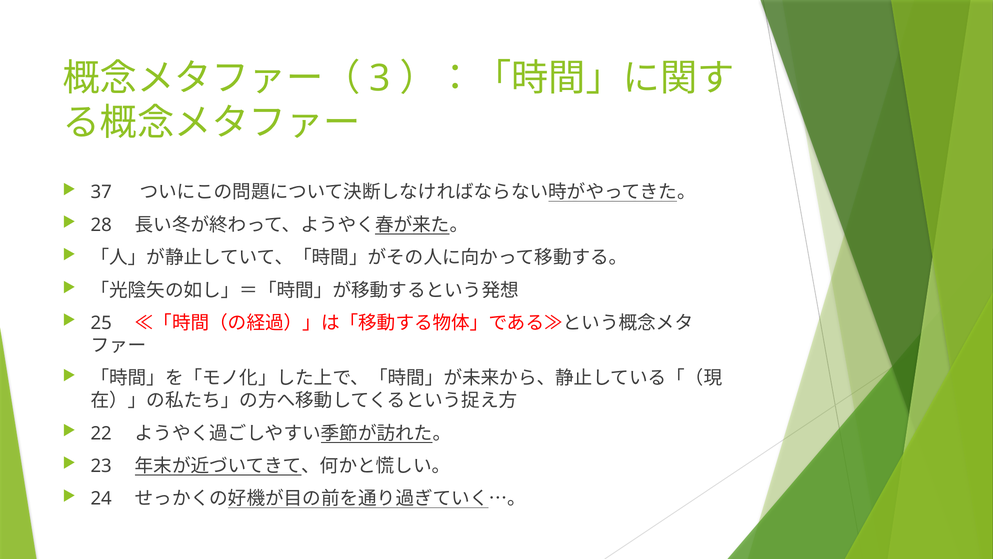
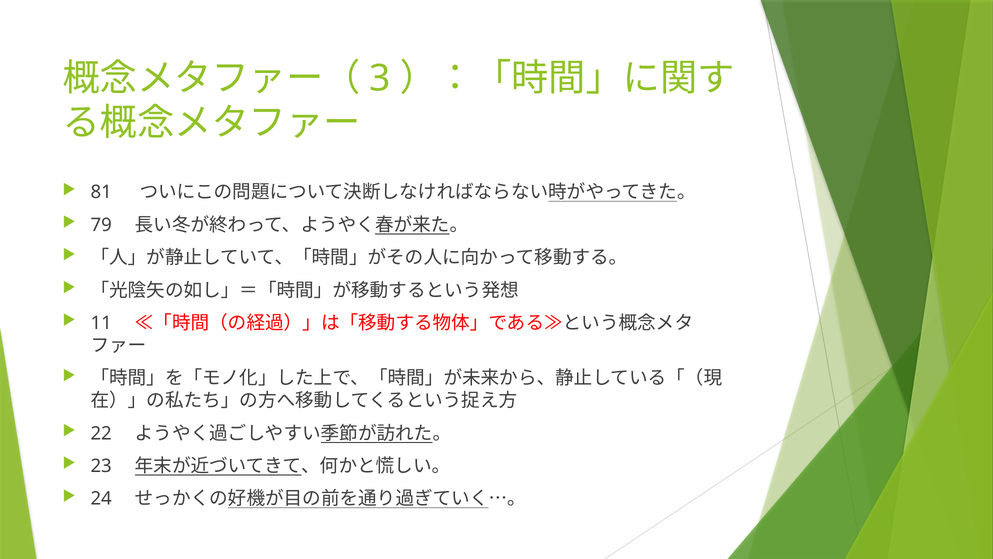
37: 37 -> 81 (101, 192)
28: 28 -> 79 (101, 225)
25: 25 -> 11 (101, 323)
